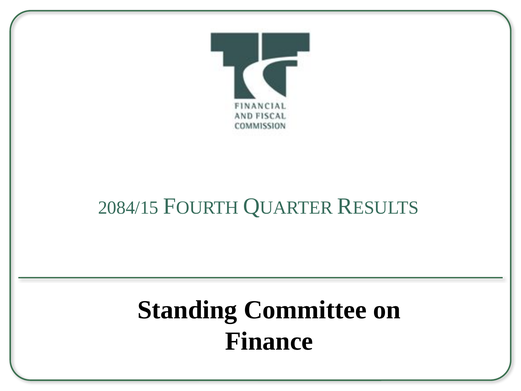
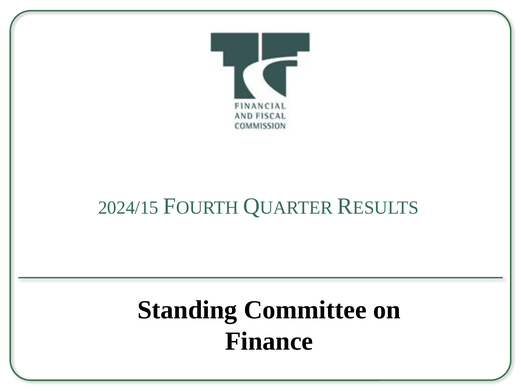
2084/15: 2084/15 -> 2024/15 (128, 208)
